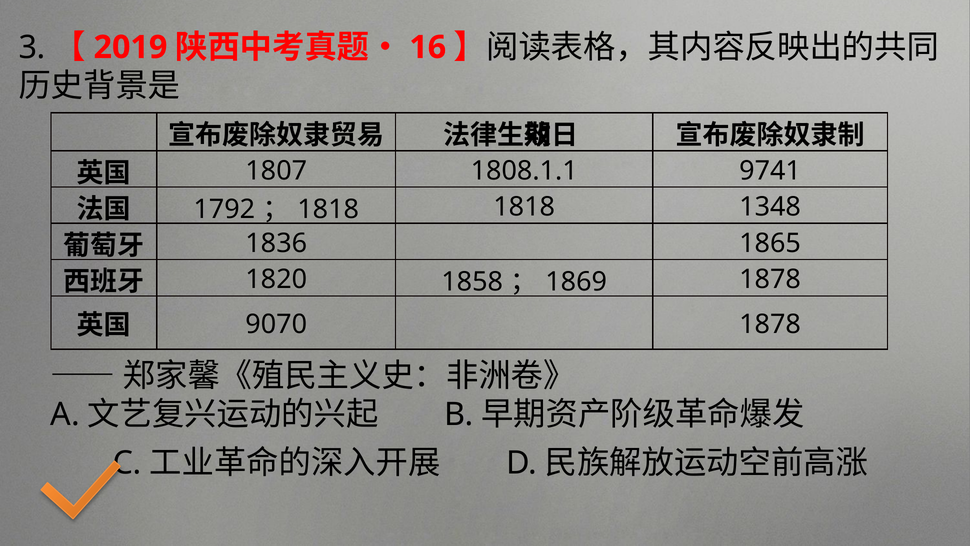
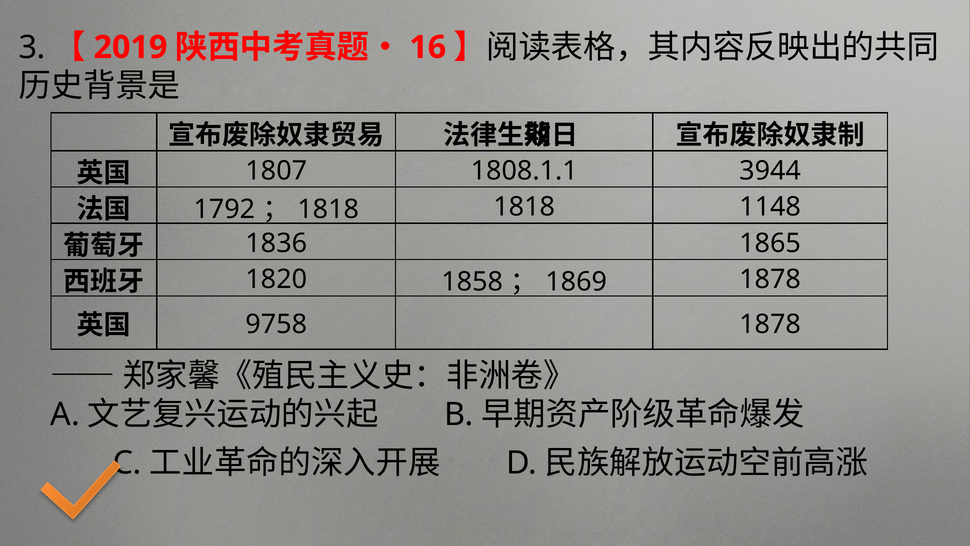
9741: 9741 -> 3944 (770, 171)
1348: 1348 -> 1148 (770, 207)
9070: 9070 -> 9758 (276, 324)
